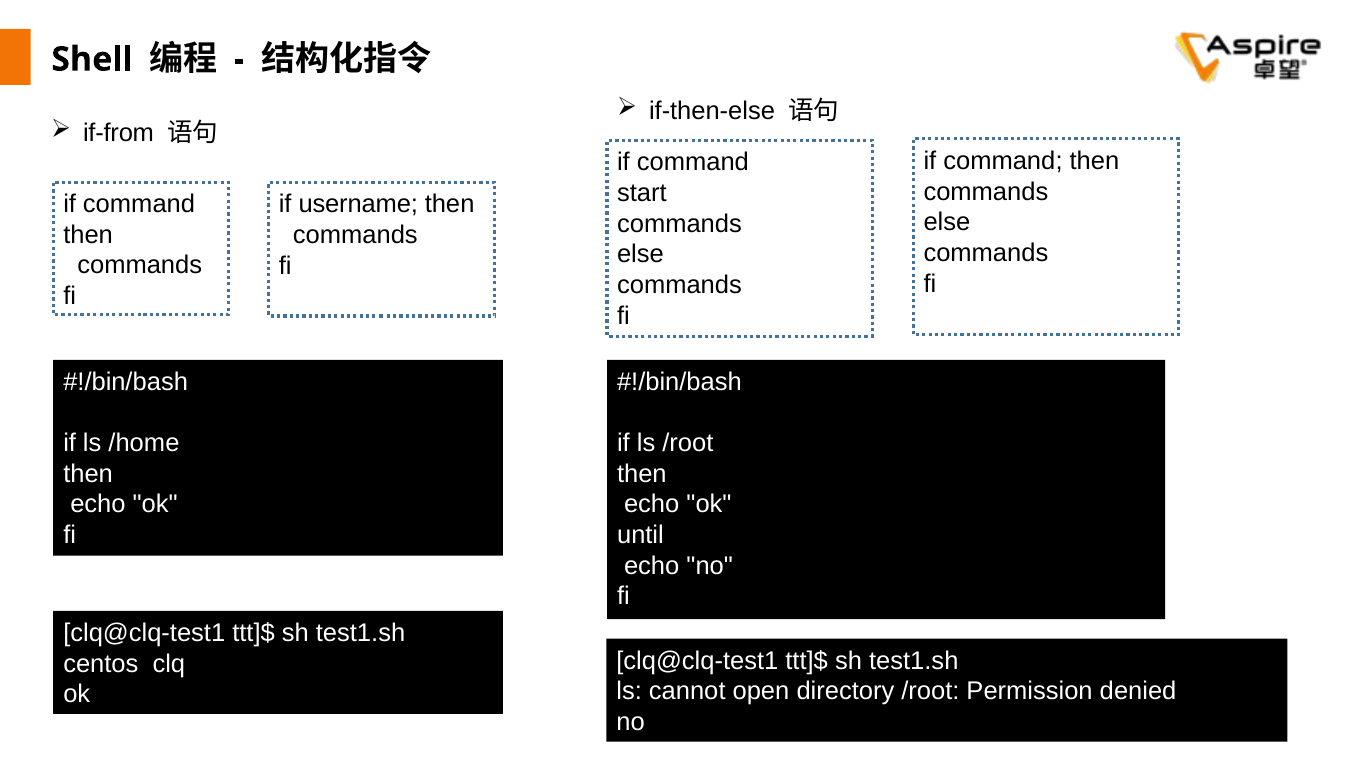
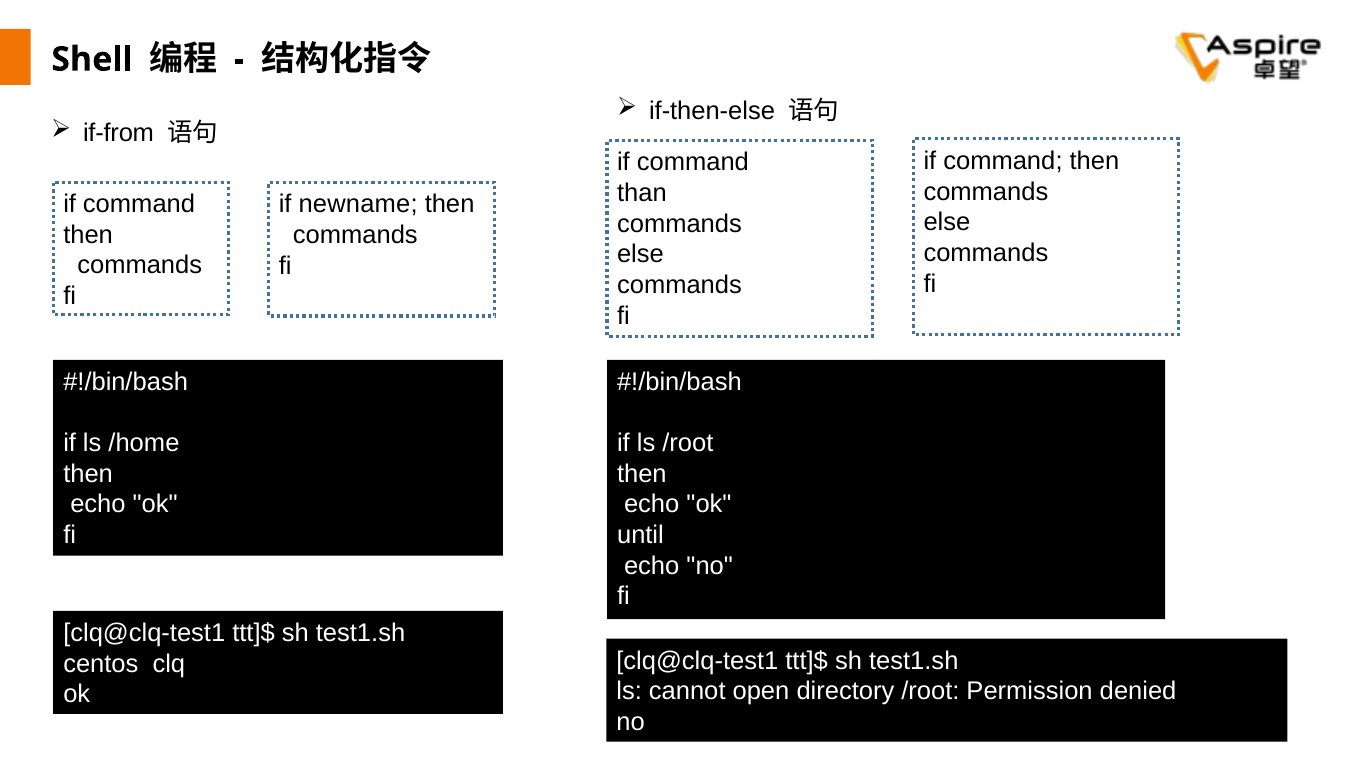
start: start -> than (642, 193)
username: username -> newname (358, 204)
